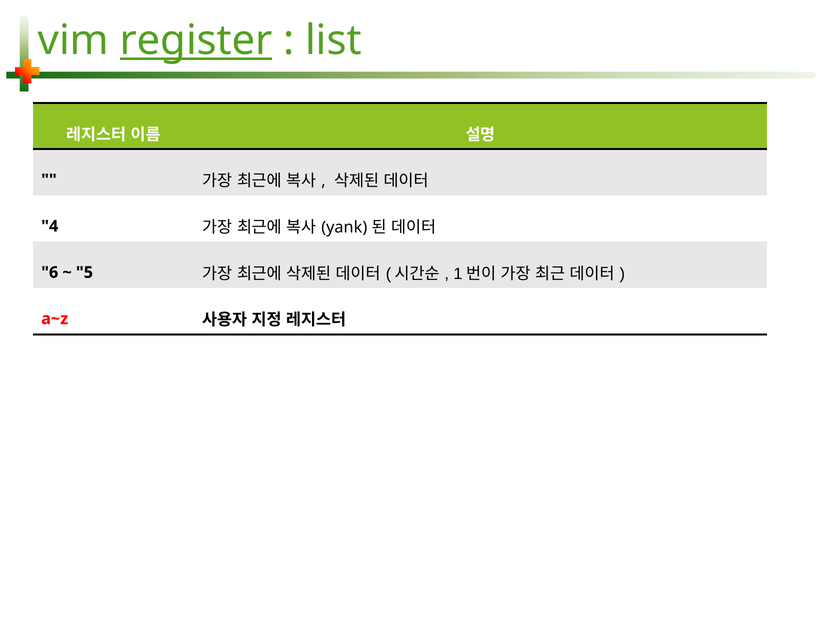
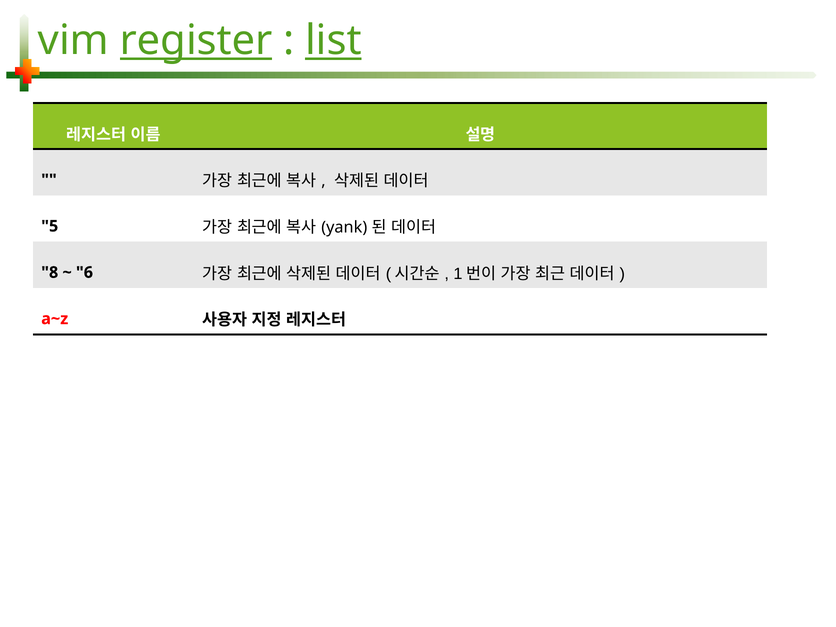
list underline: none -> present (333, 41)
4: 4 -> 5 (50, 226)
6: 6 -> 8 (50, 272)
5: 5 -> 6 (84, 272)
